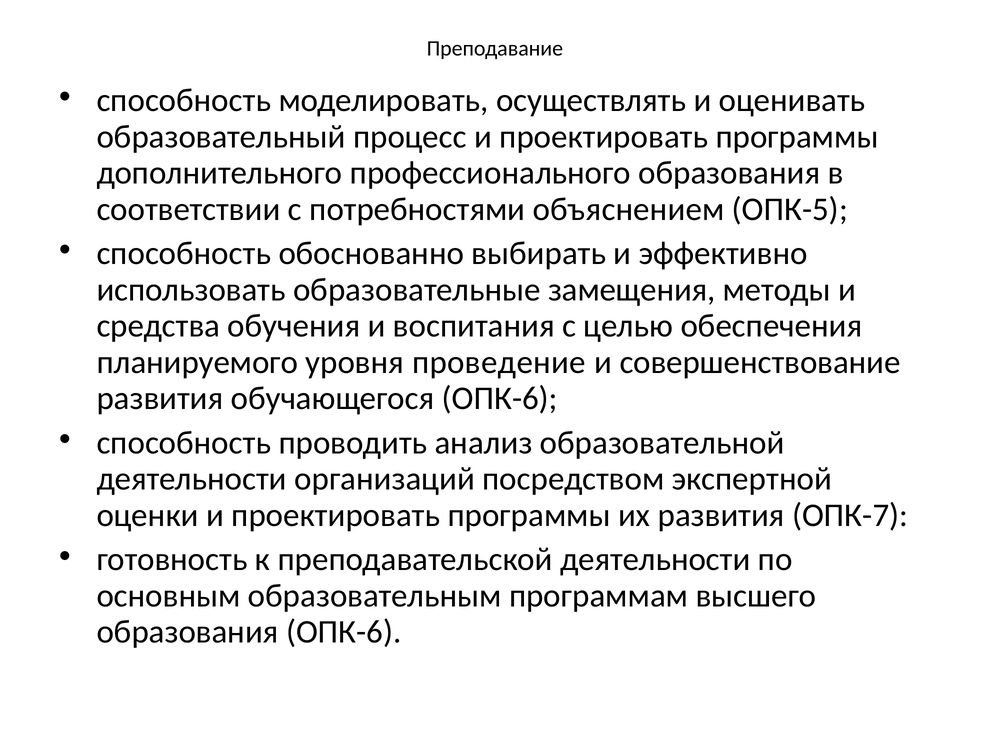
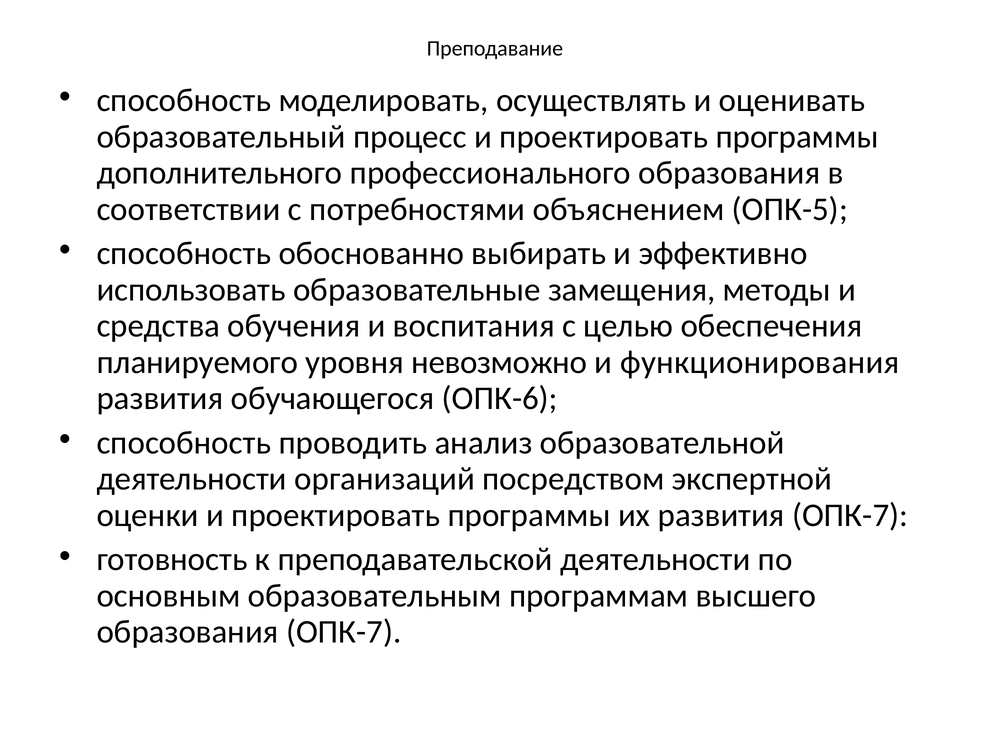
проведение: проведение -> невозможно (499, 362)
совершенствование: совершенствование -> функционирования (760, 362)
образования ОПК-6: ОПК-6 -> ОПК-7 (344, 632)
